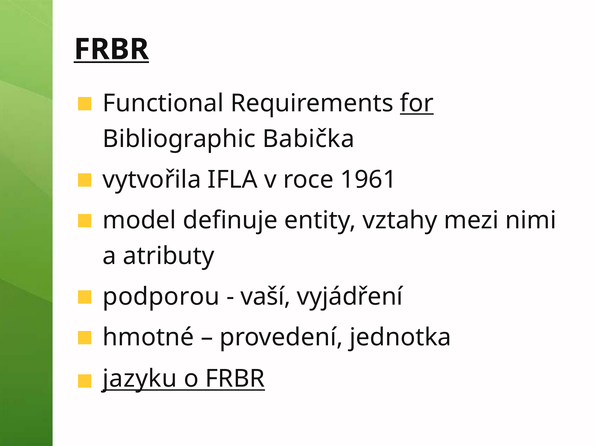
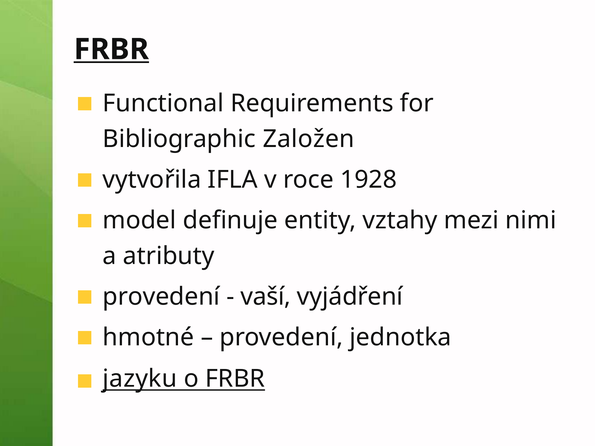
for underline: present -> none (417, 103)
Babička: Babička -> Založen (309, 139)
1961: 1961 -> 1928 (369, 180)
podporou: podporou -> provedení (161, 297)
